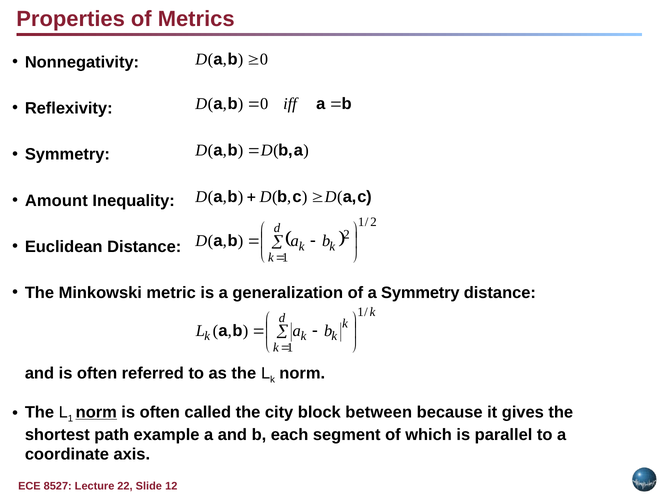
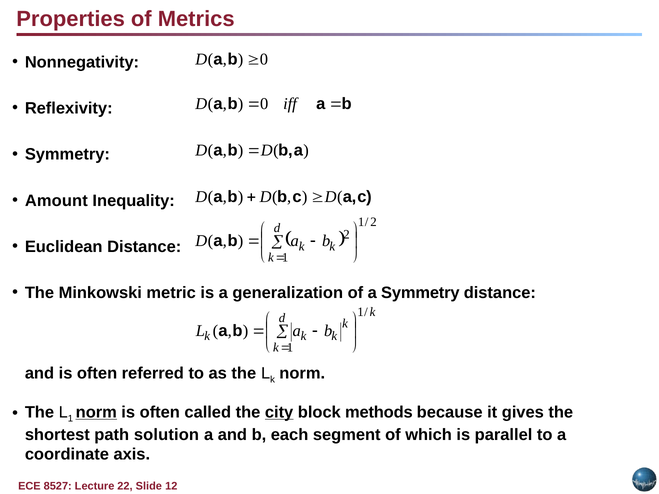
city underline: none -> present (279, 412)
between: between -> methods (379, 412)
example: example -> solution (166, 435)
